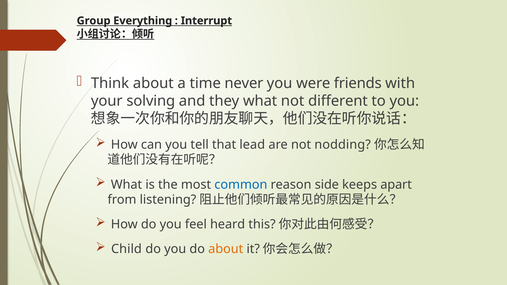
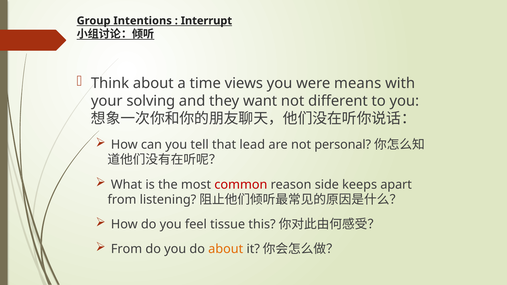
Everything: Everything -> Intentions (143, 21)
never: never -> views (244, 83)
friends: friends -> means (358, 83)
they what: what -> want (260, 101)
nodding: nodding -> personal (343, 145)
common colour: blue -> red (241, 185)
heard: heard -> tissue (228, 225)
Child: Child -> From (127, 249)
